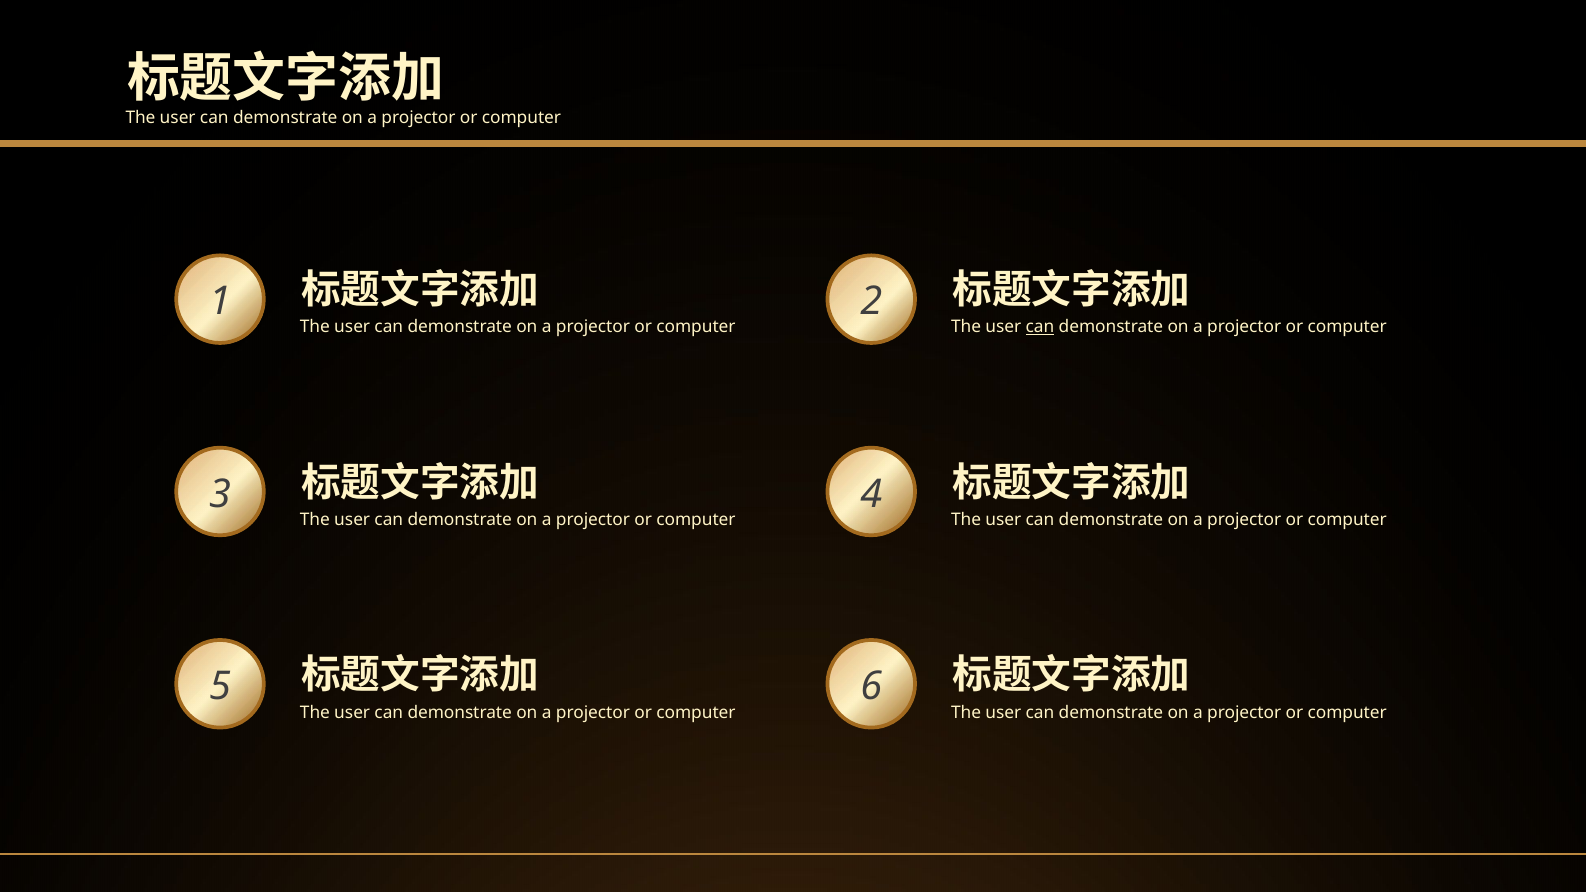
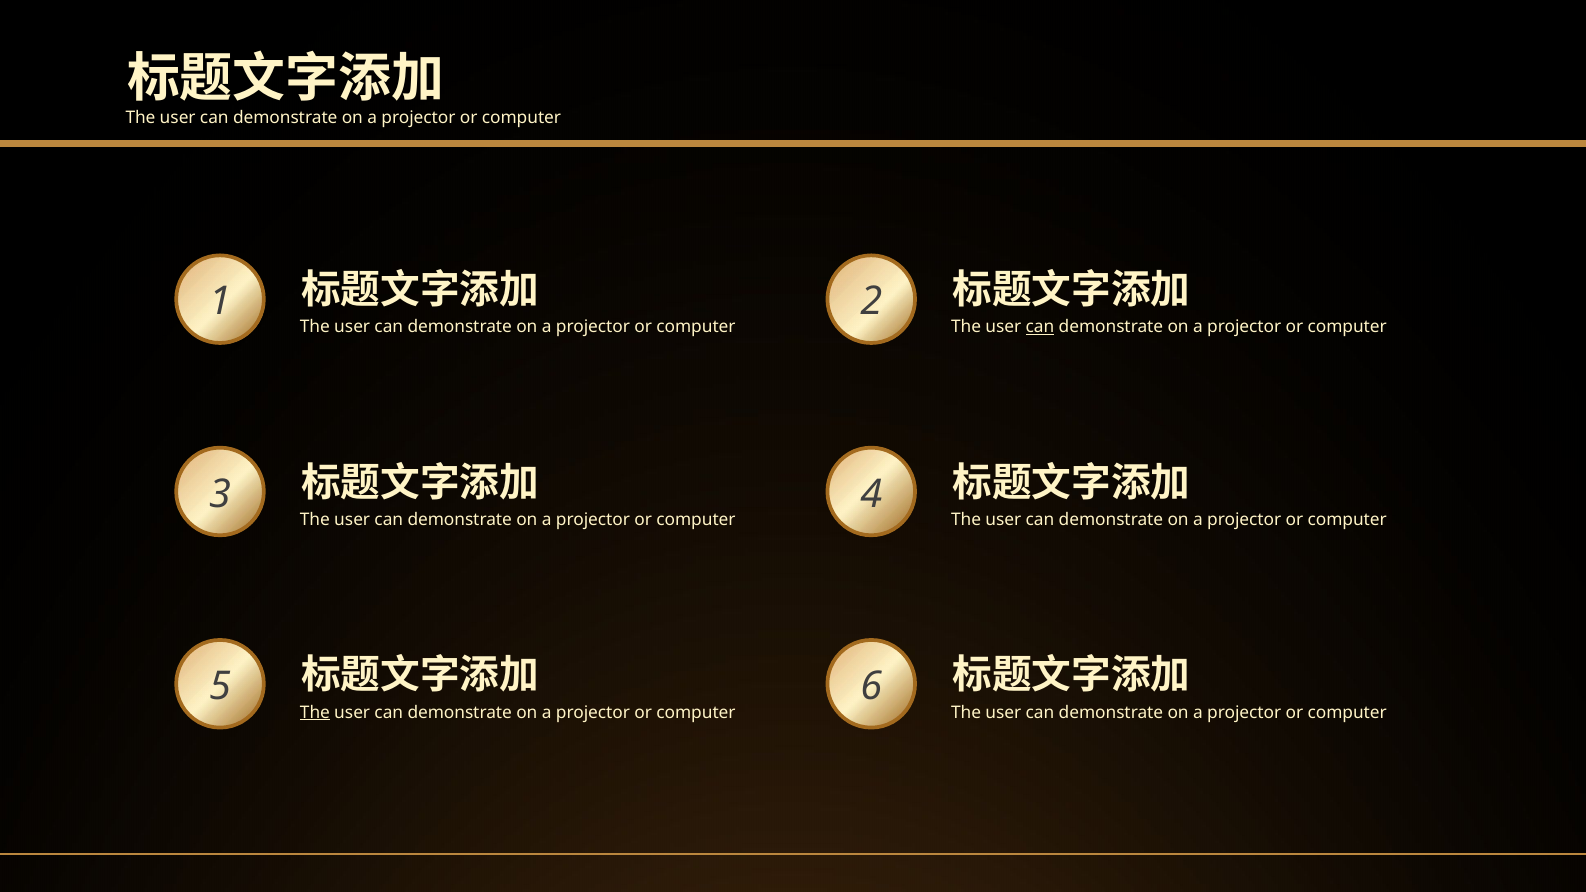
The underline: none -> present (315, 713)
